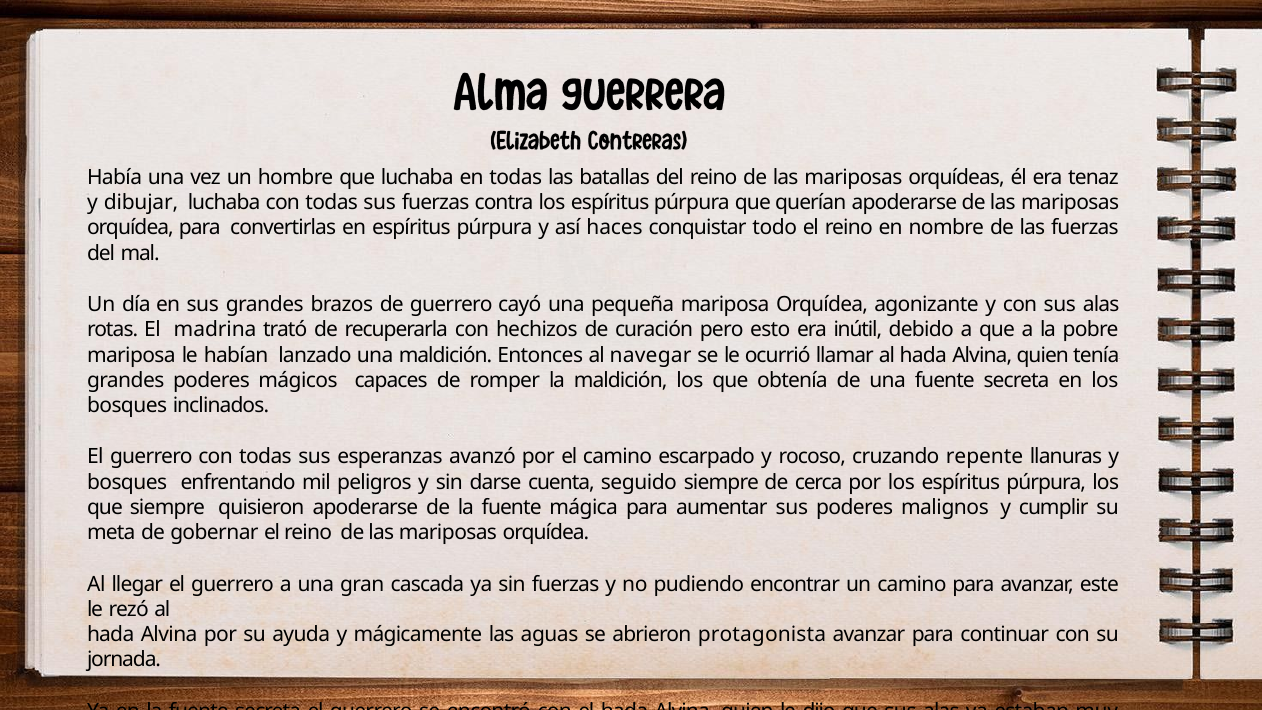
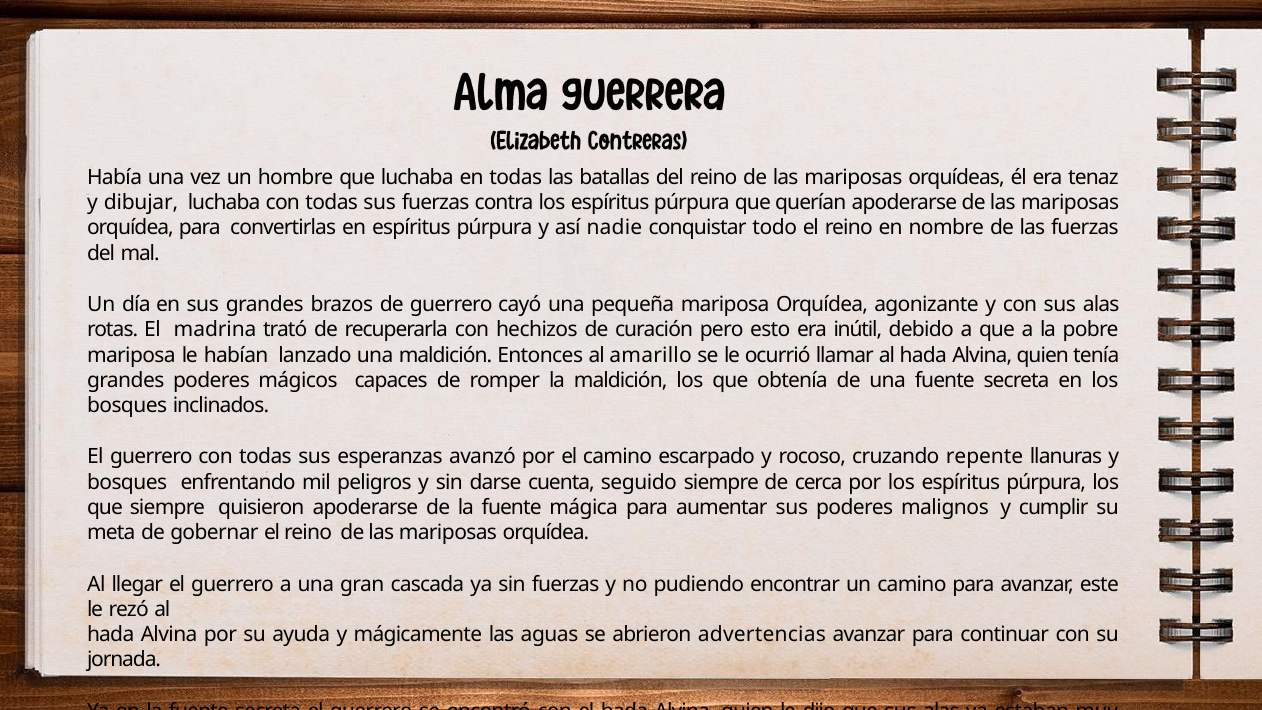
haces: haces -> nadie (614, 228)
navegar: navegar -> amarillo (651, 355)
protagonista: protagonista -> advertencias (762, 635)
